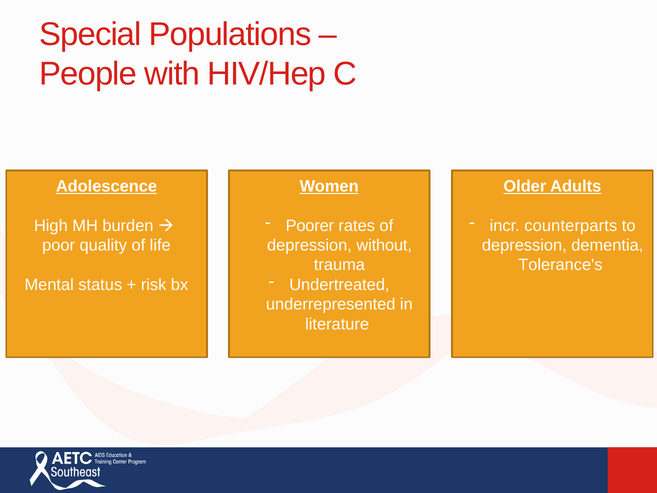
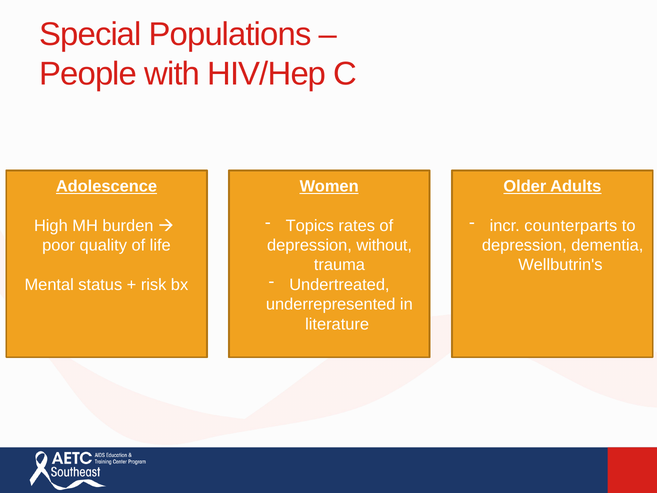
Poorer: Poorer -> Topics (310, 225)
Tolerance's: Tolerance's -> Wellbutrin's (560, 265)
